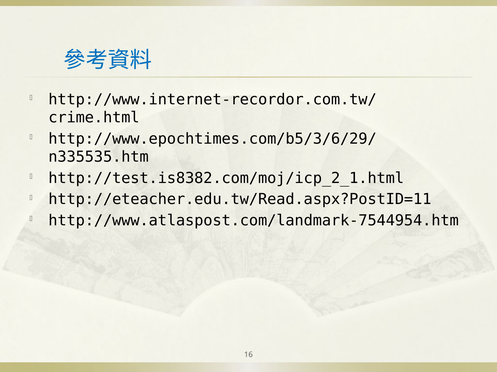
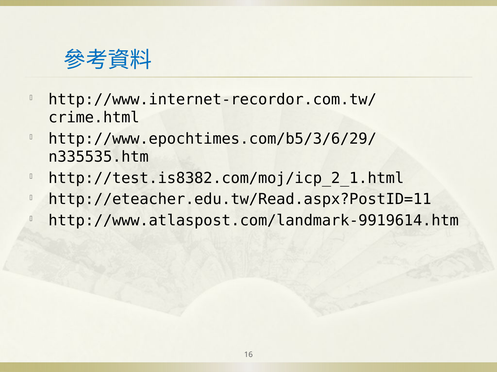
http://www.atlaspost.com/landmark-7544954.htm: http://www.atlaspost.com/landmark-7544954.htm -> http://www.atlaspost.com/landmark-9919614.htm (254, 221)
